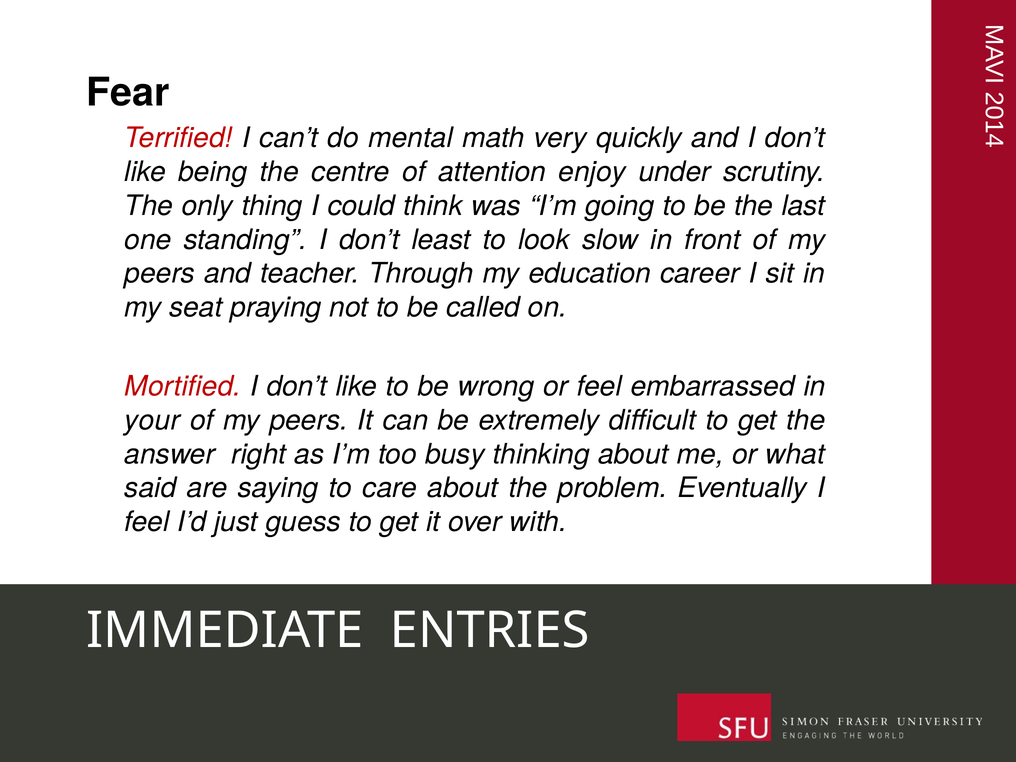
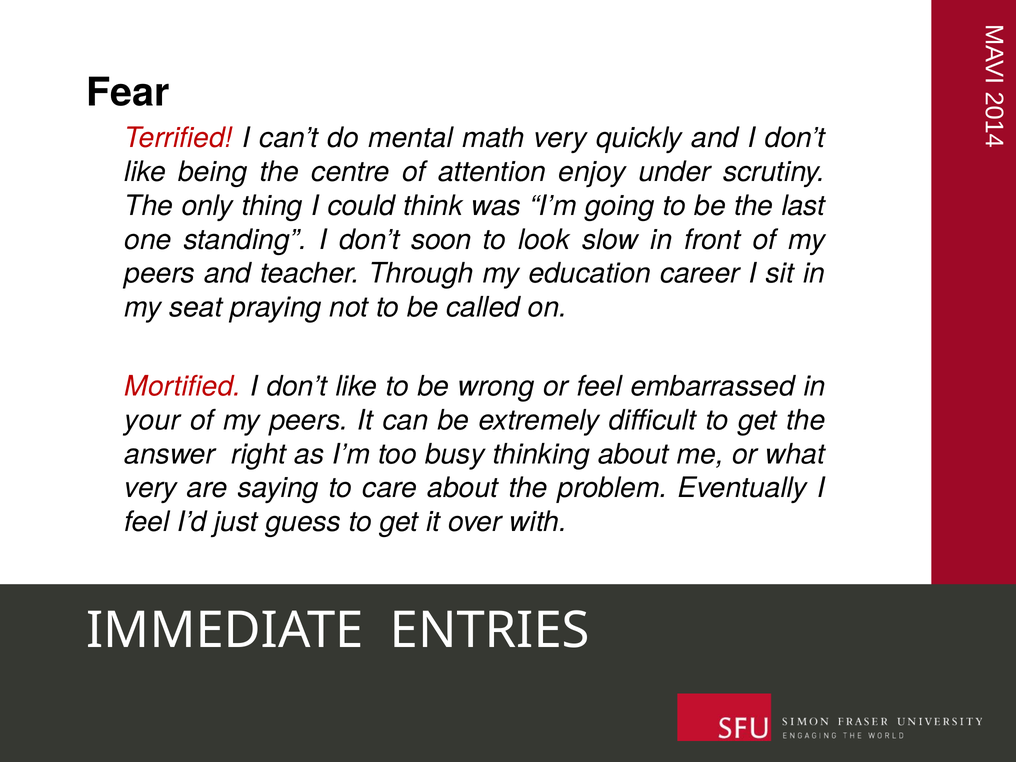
least: least -> soon (441, 240)
said: said -> very (151, 488)
